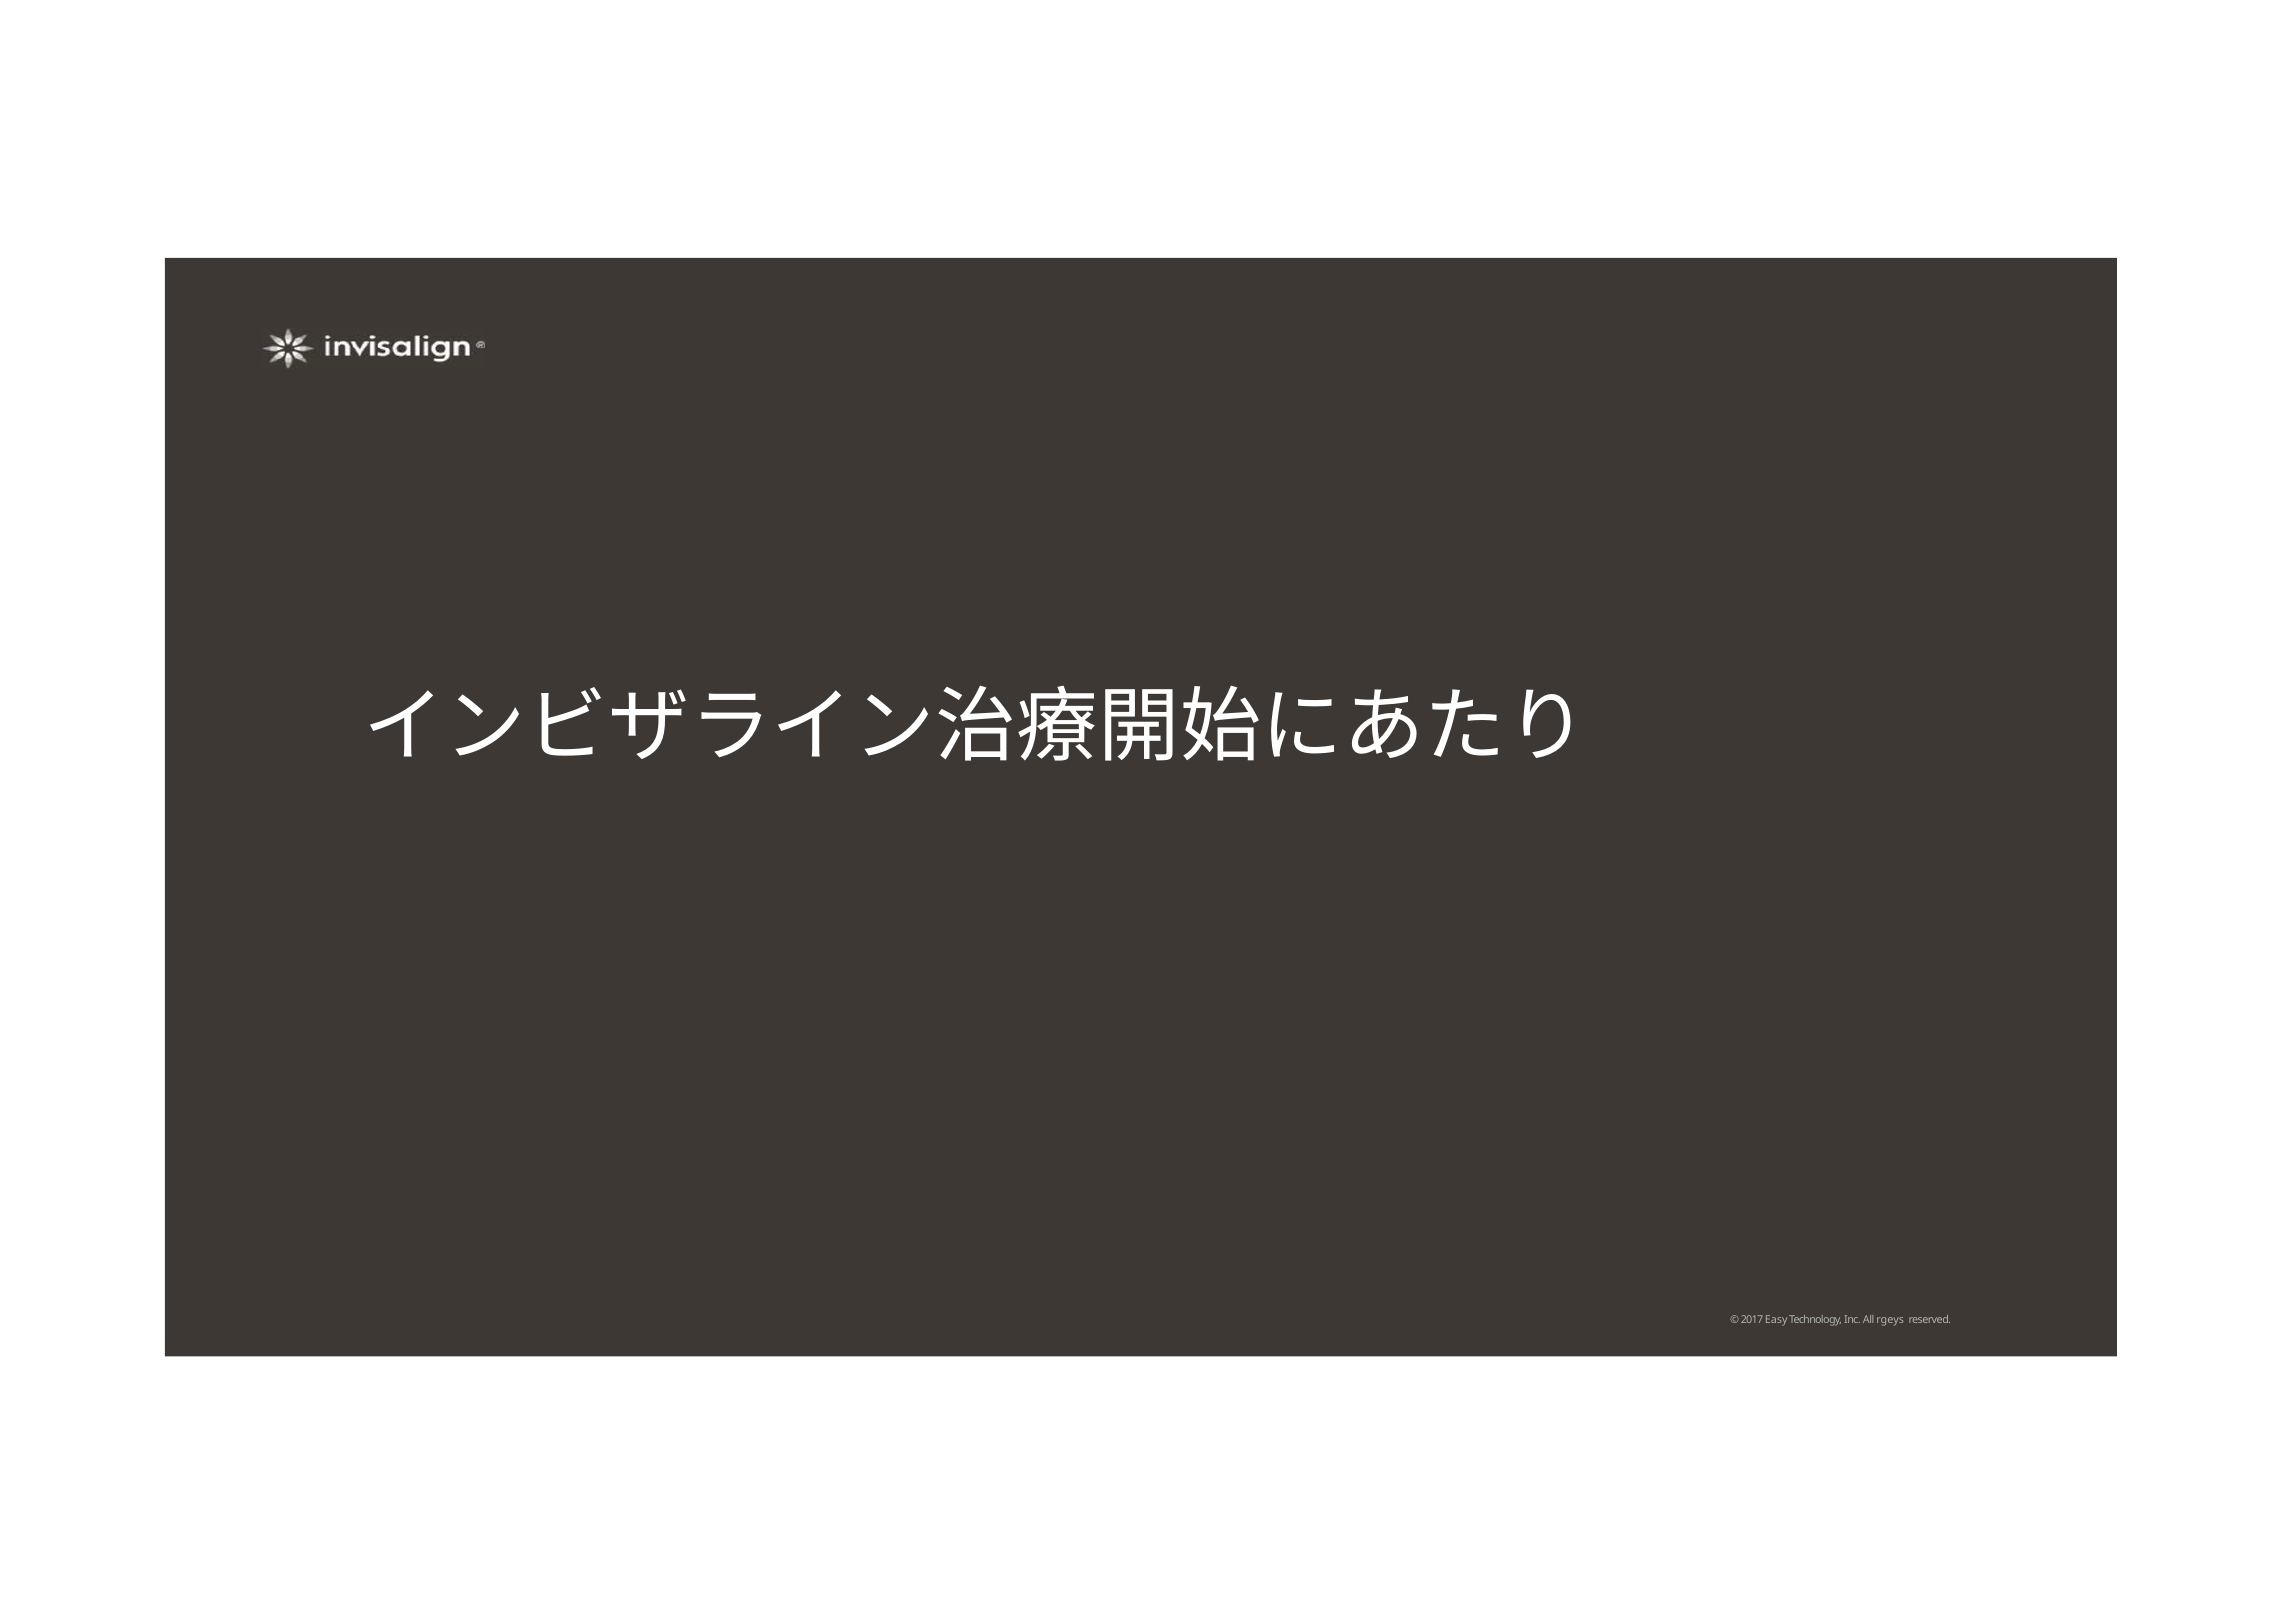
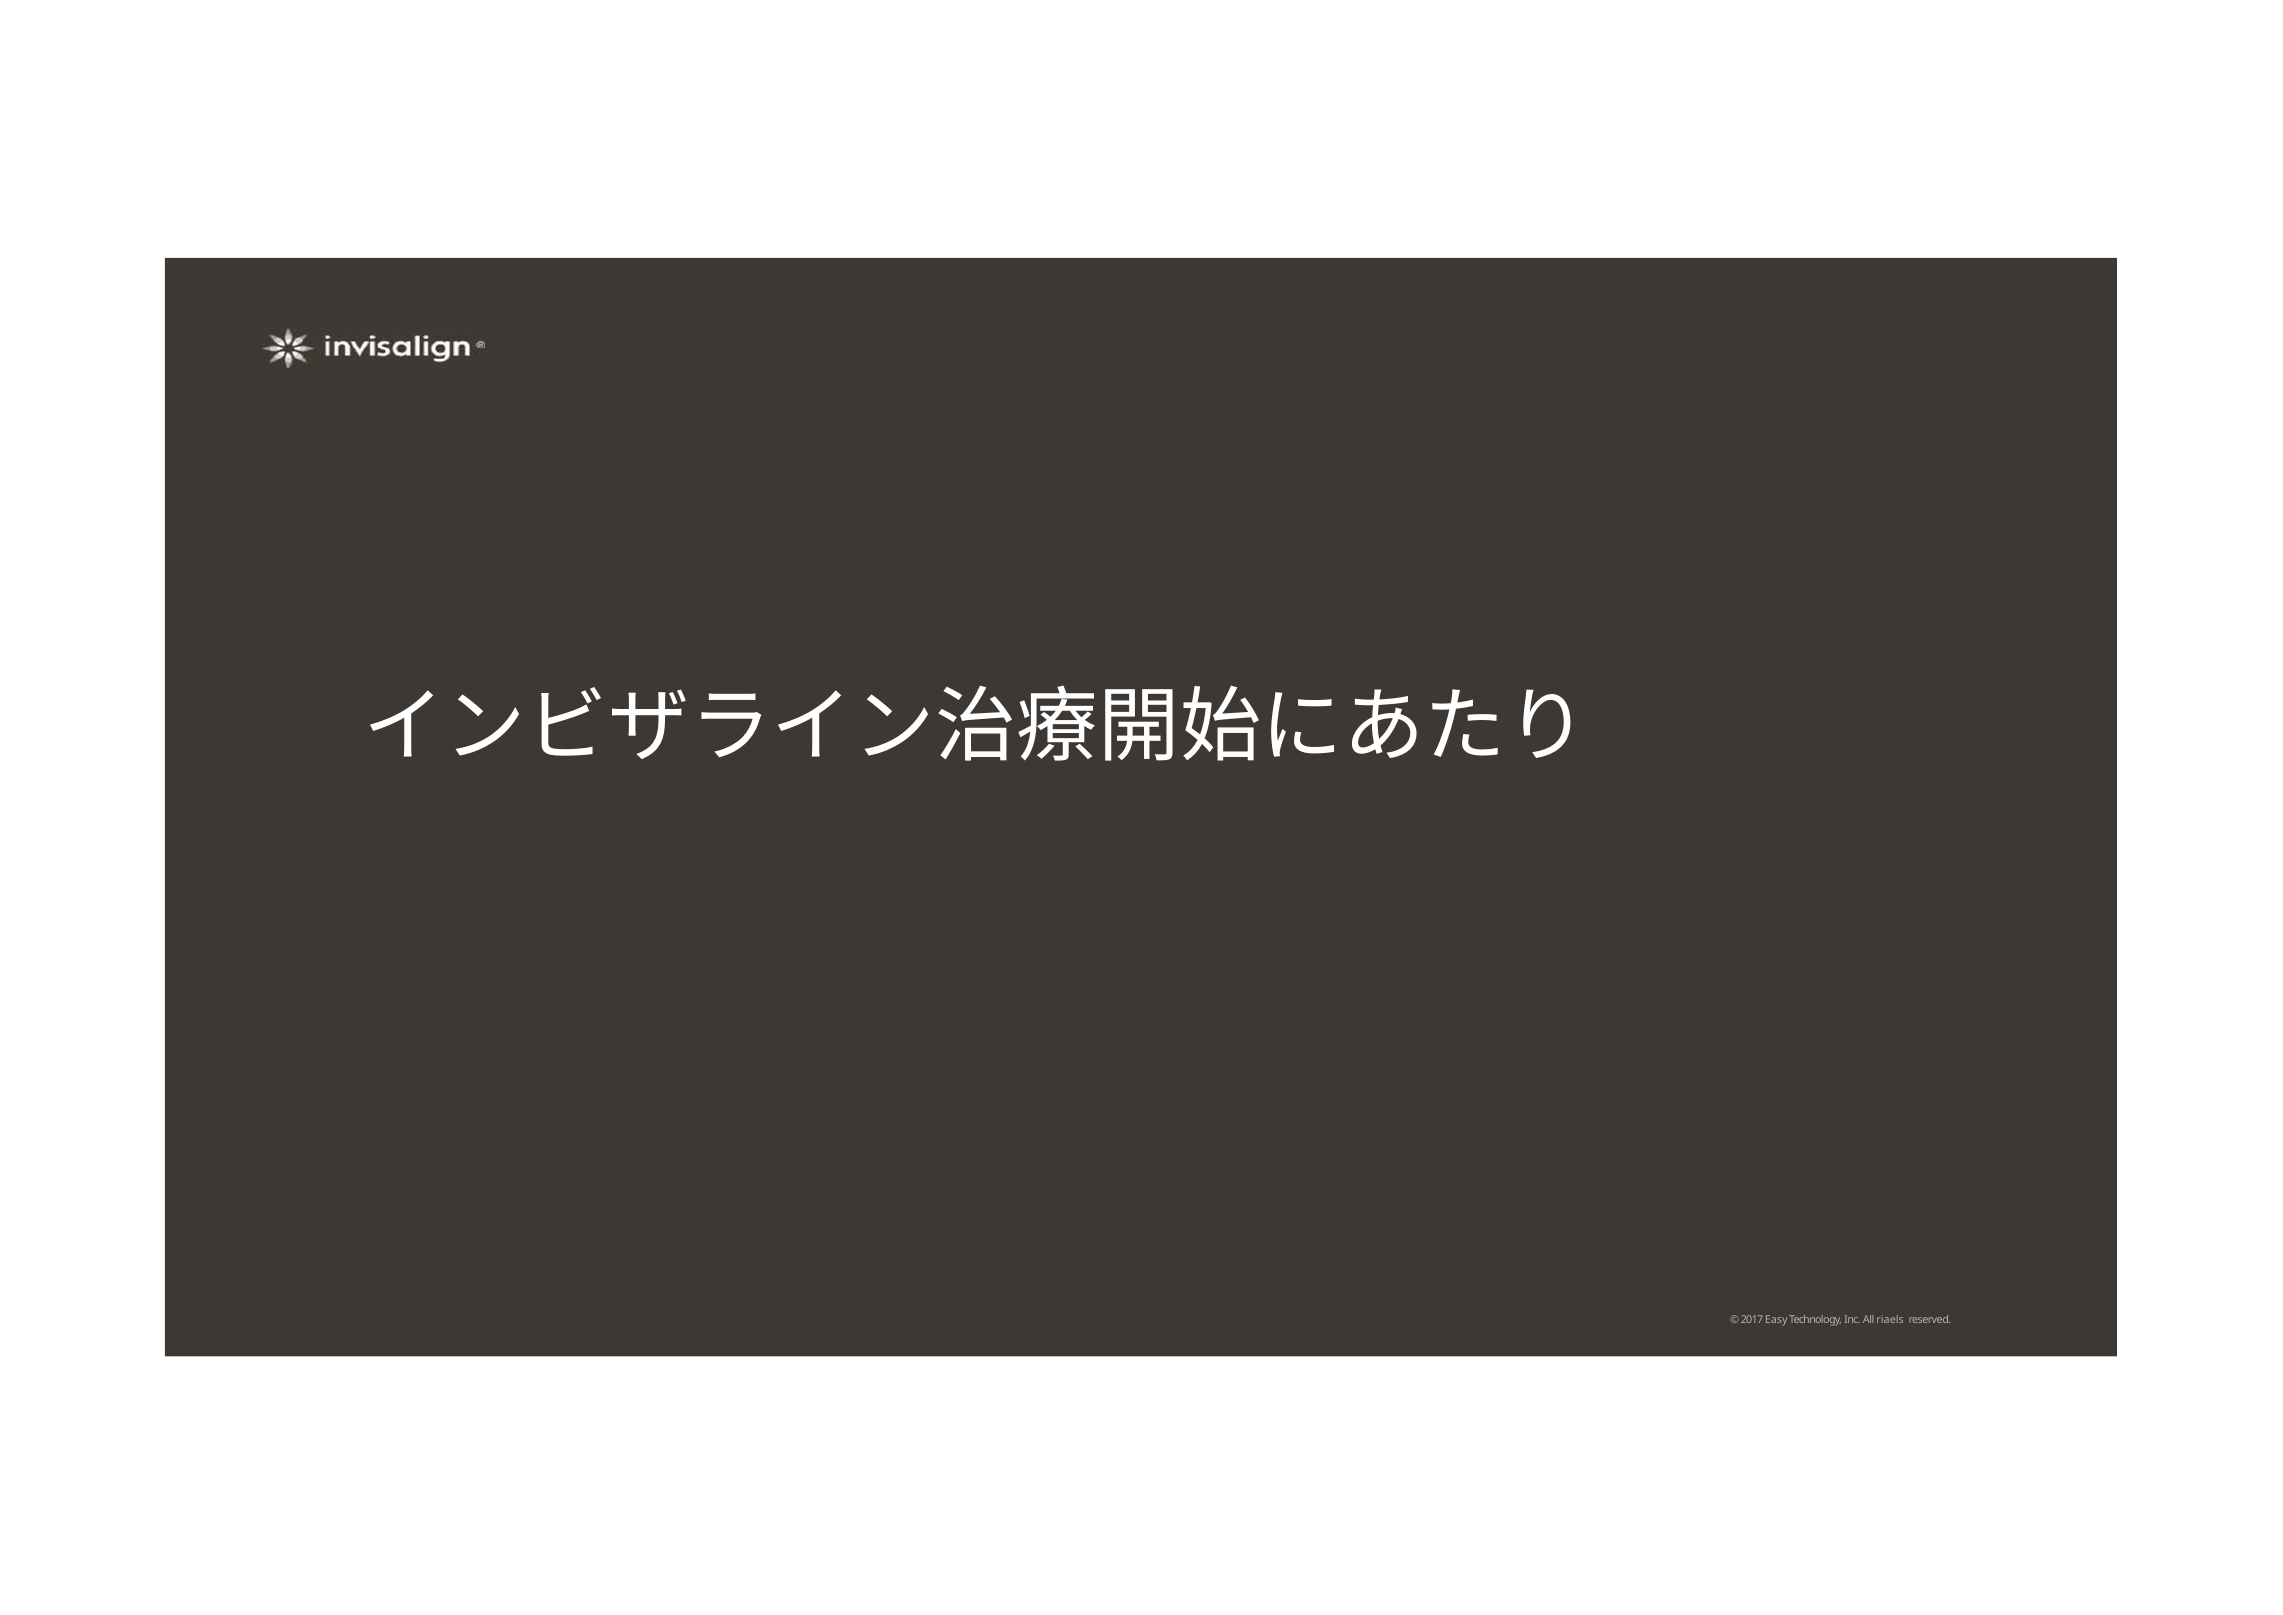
rgeys: rgeys -> riaels (1890, 1320)
